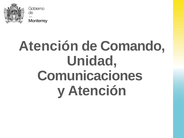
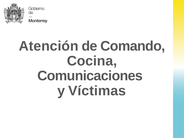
Unidad: Unidad -> Cocina (92, 61)
y Atención: Atención -> Víctimas (97, 91)
